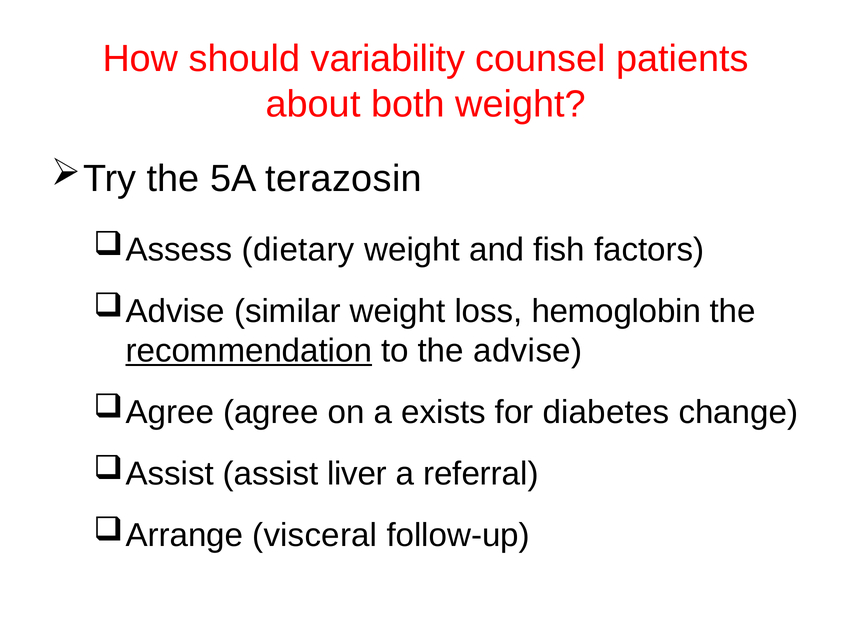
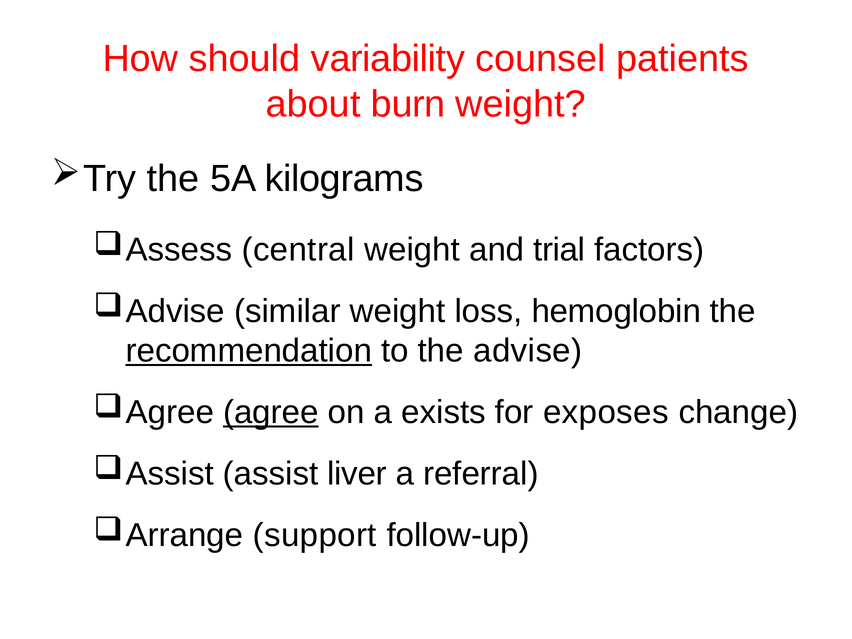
both: both -> burn (408, 104)
terazosin: terazosin -> kilograms (344, 179)
dietary: dietary -> central (298, 250)
fish: fish -> trial (559, 250)
agree underline: none -> present (271, 412)
diabetes: diabetes -> exposes (606, 412)
visceral: visceral -> support (315, 535)
